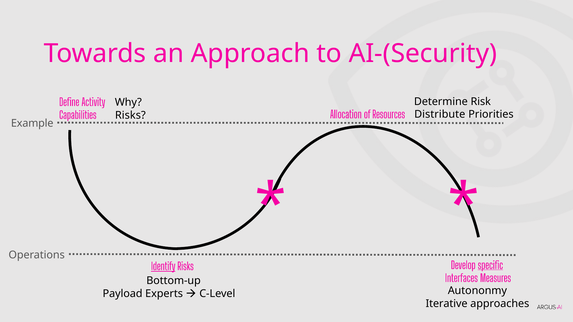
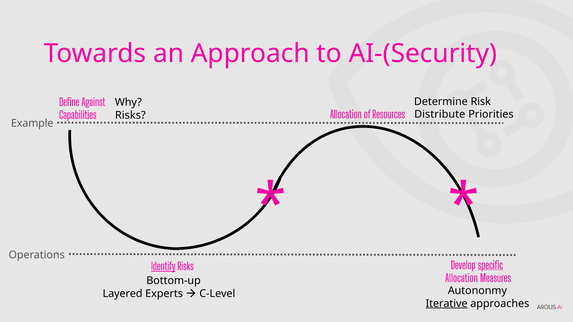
Activity: Activity -> Against (93, 103)
Interfaces: Interfaces -> Allocation (461, 279)
Payload: Payload -> Layered (123, 294)
Iterative underline: none -> present (447, 304)
